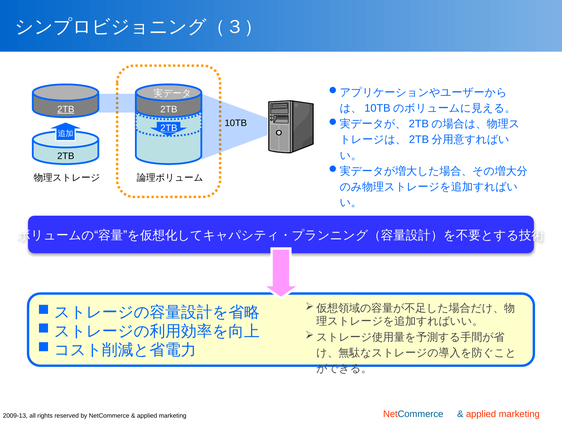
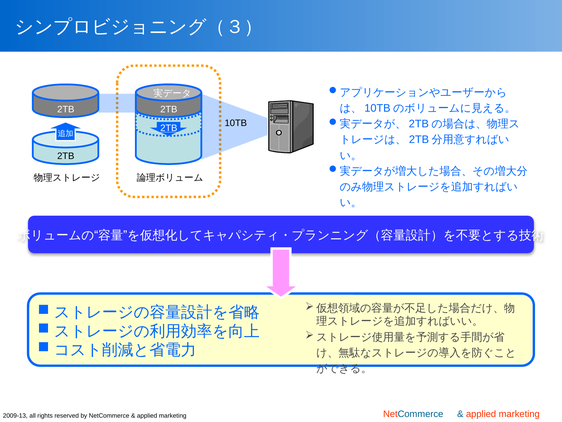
2TB underline: present -> none (66, 109)
